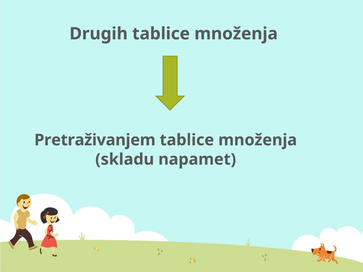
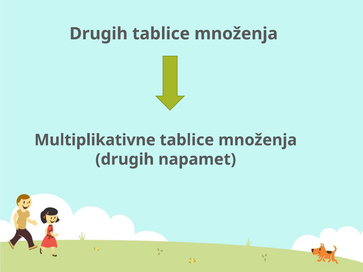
Pretraživanjem: Pretraživanjem -> Multiplikativne (95, 140)
skladu: skladu -> drugih (125, 159)
